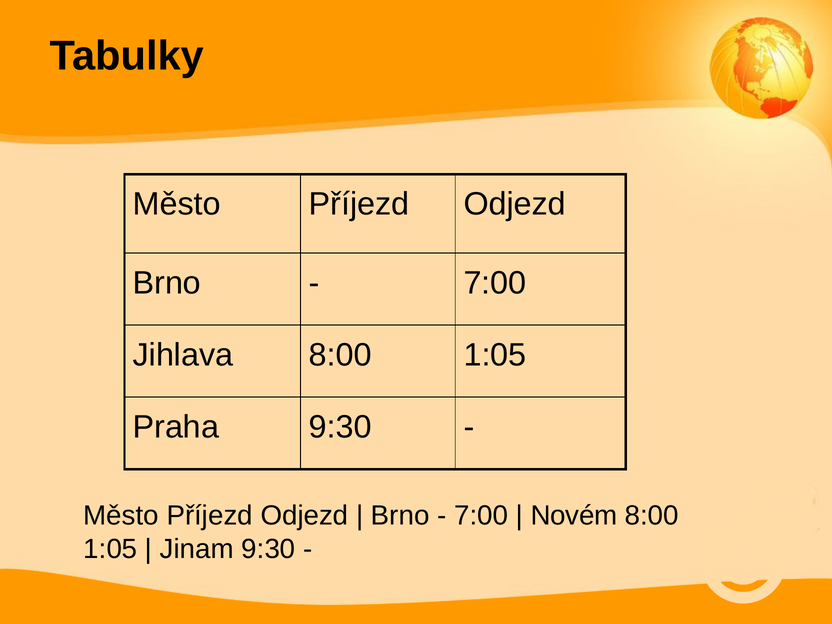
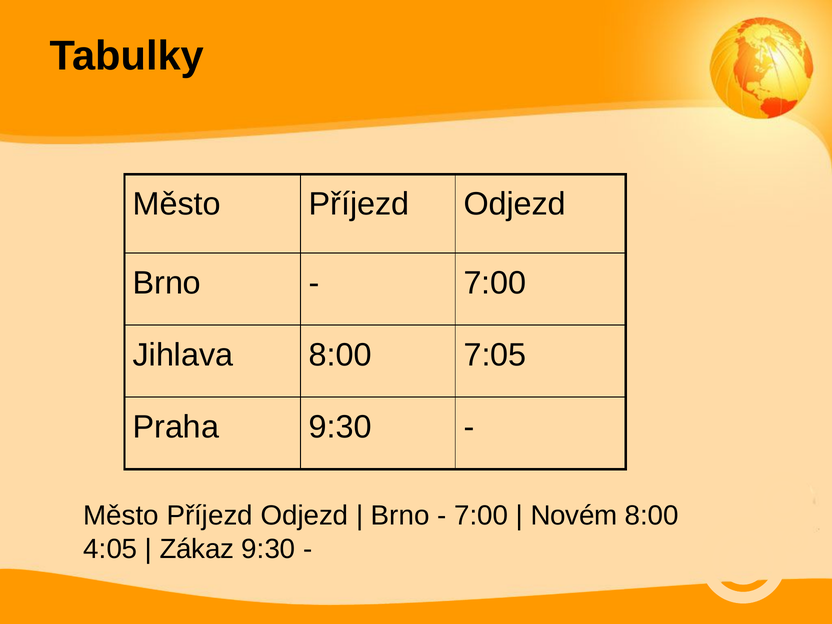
Jihlava 8:00 1:05: 1:05 -> 7:05 (495, 355)
1:05: 1:05 -> 4:05 (110, 549)
Jinam: Jinam -> Zákaz (197, 549)
